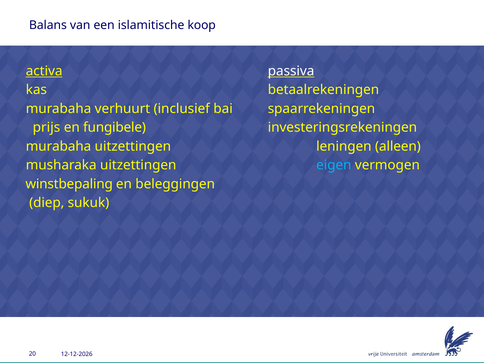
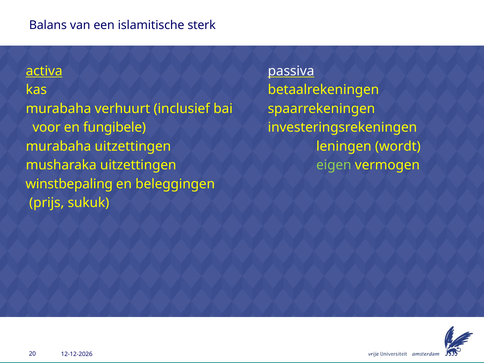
koop: koop -> sterk (202, 25)
prijs: prijs -> voor (47, 127)
alleen: alleen -> wordt (398, 146)
eigen colour: light blue -> light green (334, 165)
diep: diep -> prijs (47, 203)
